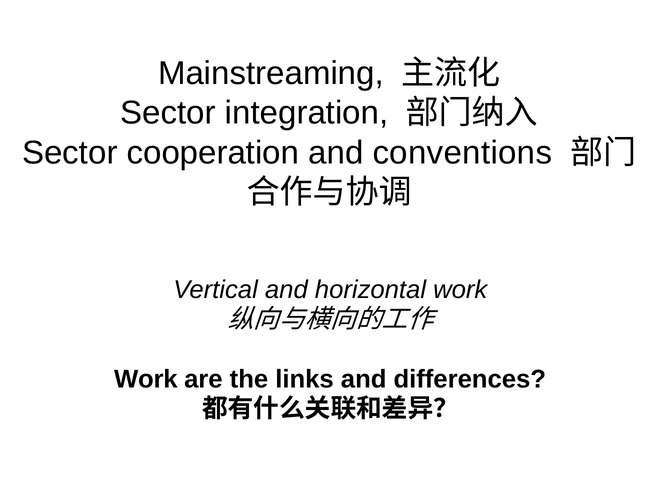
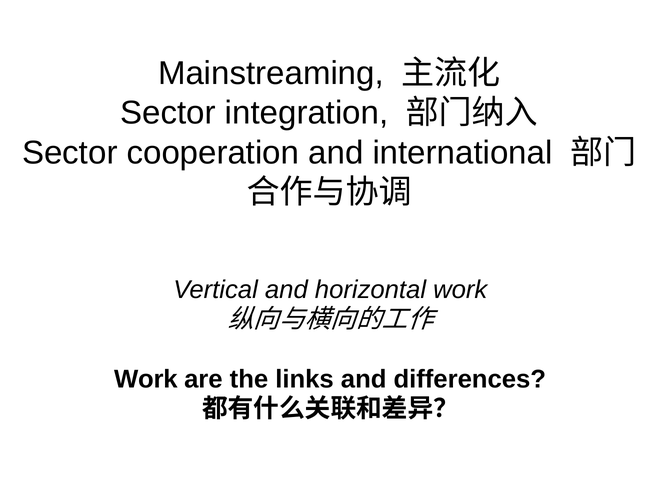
conventions: conventions -> international (463, 153)
